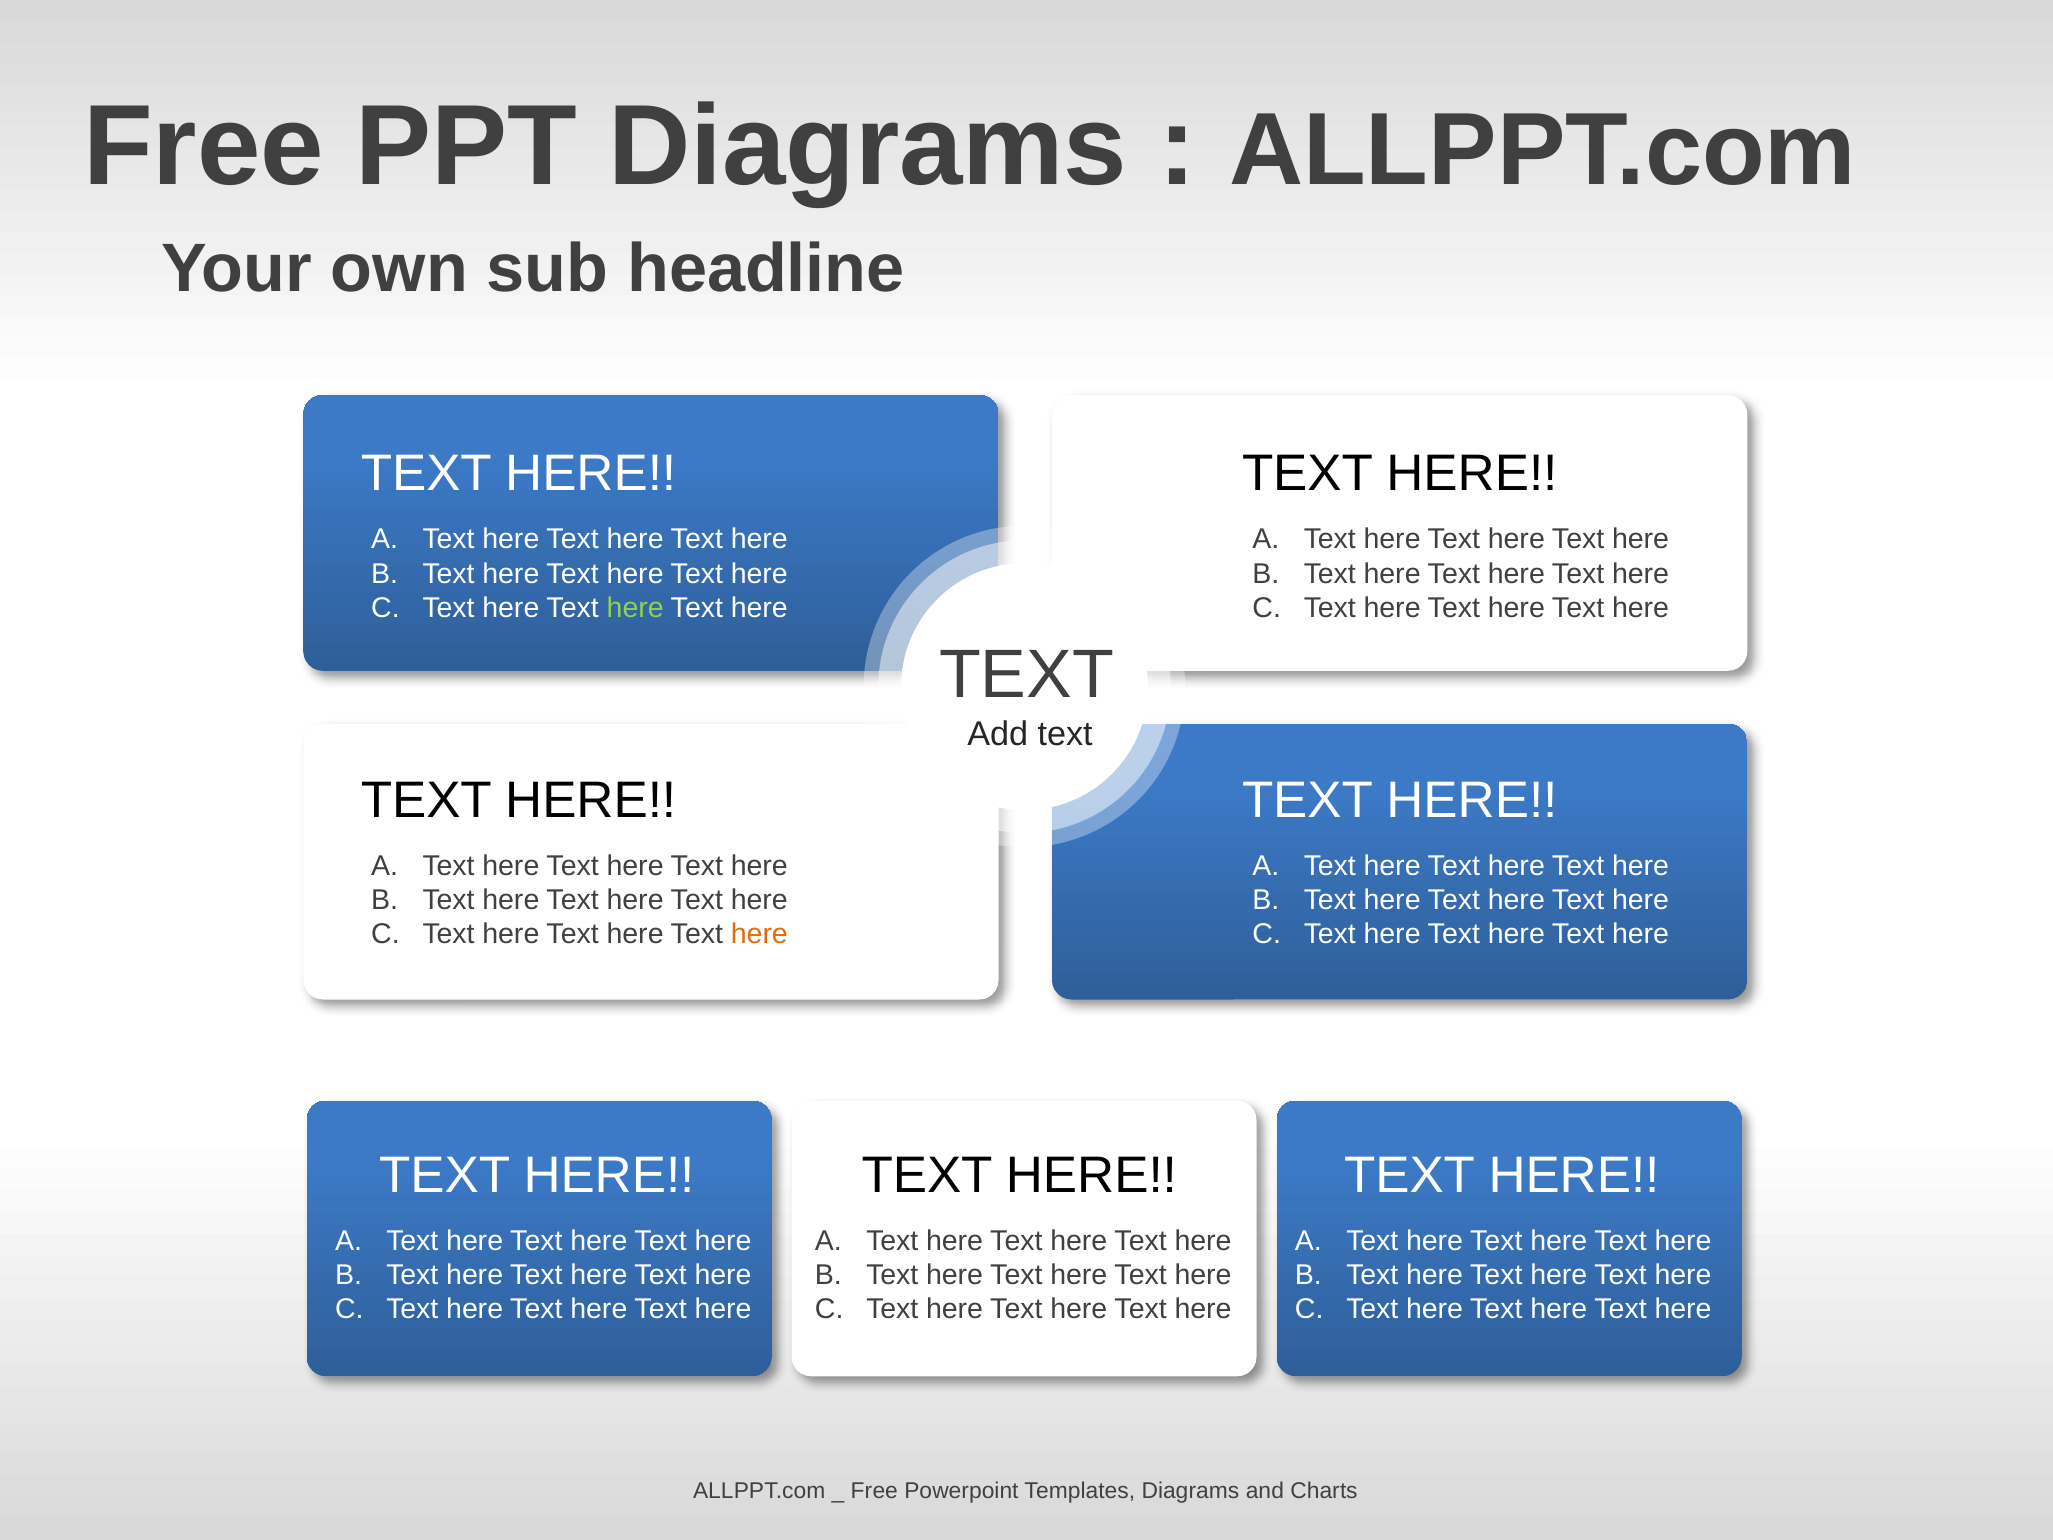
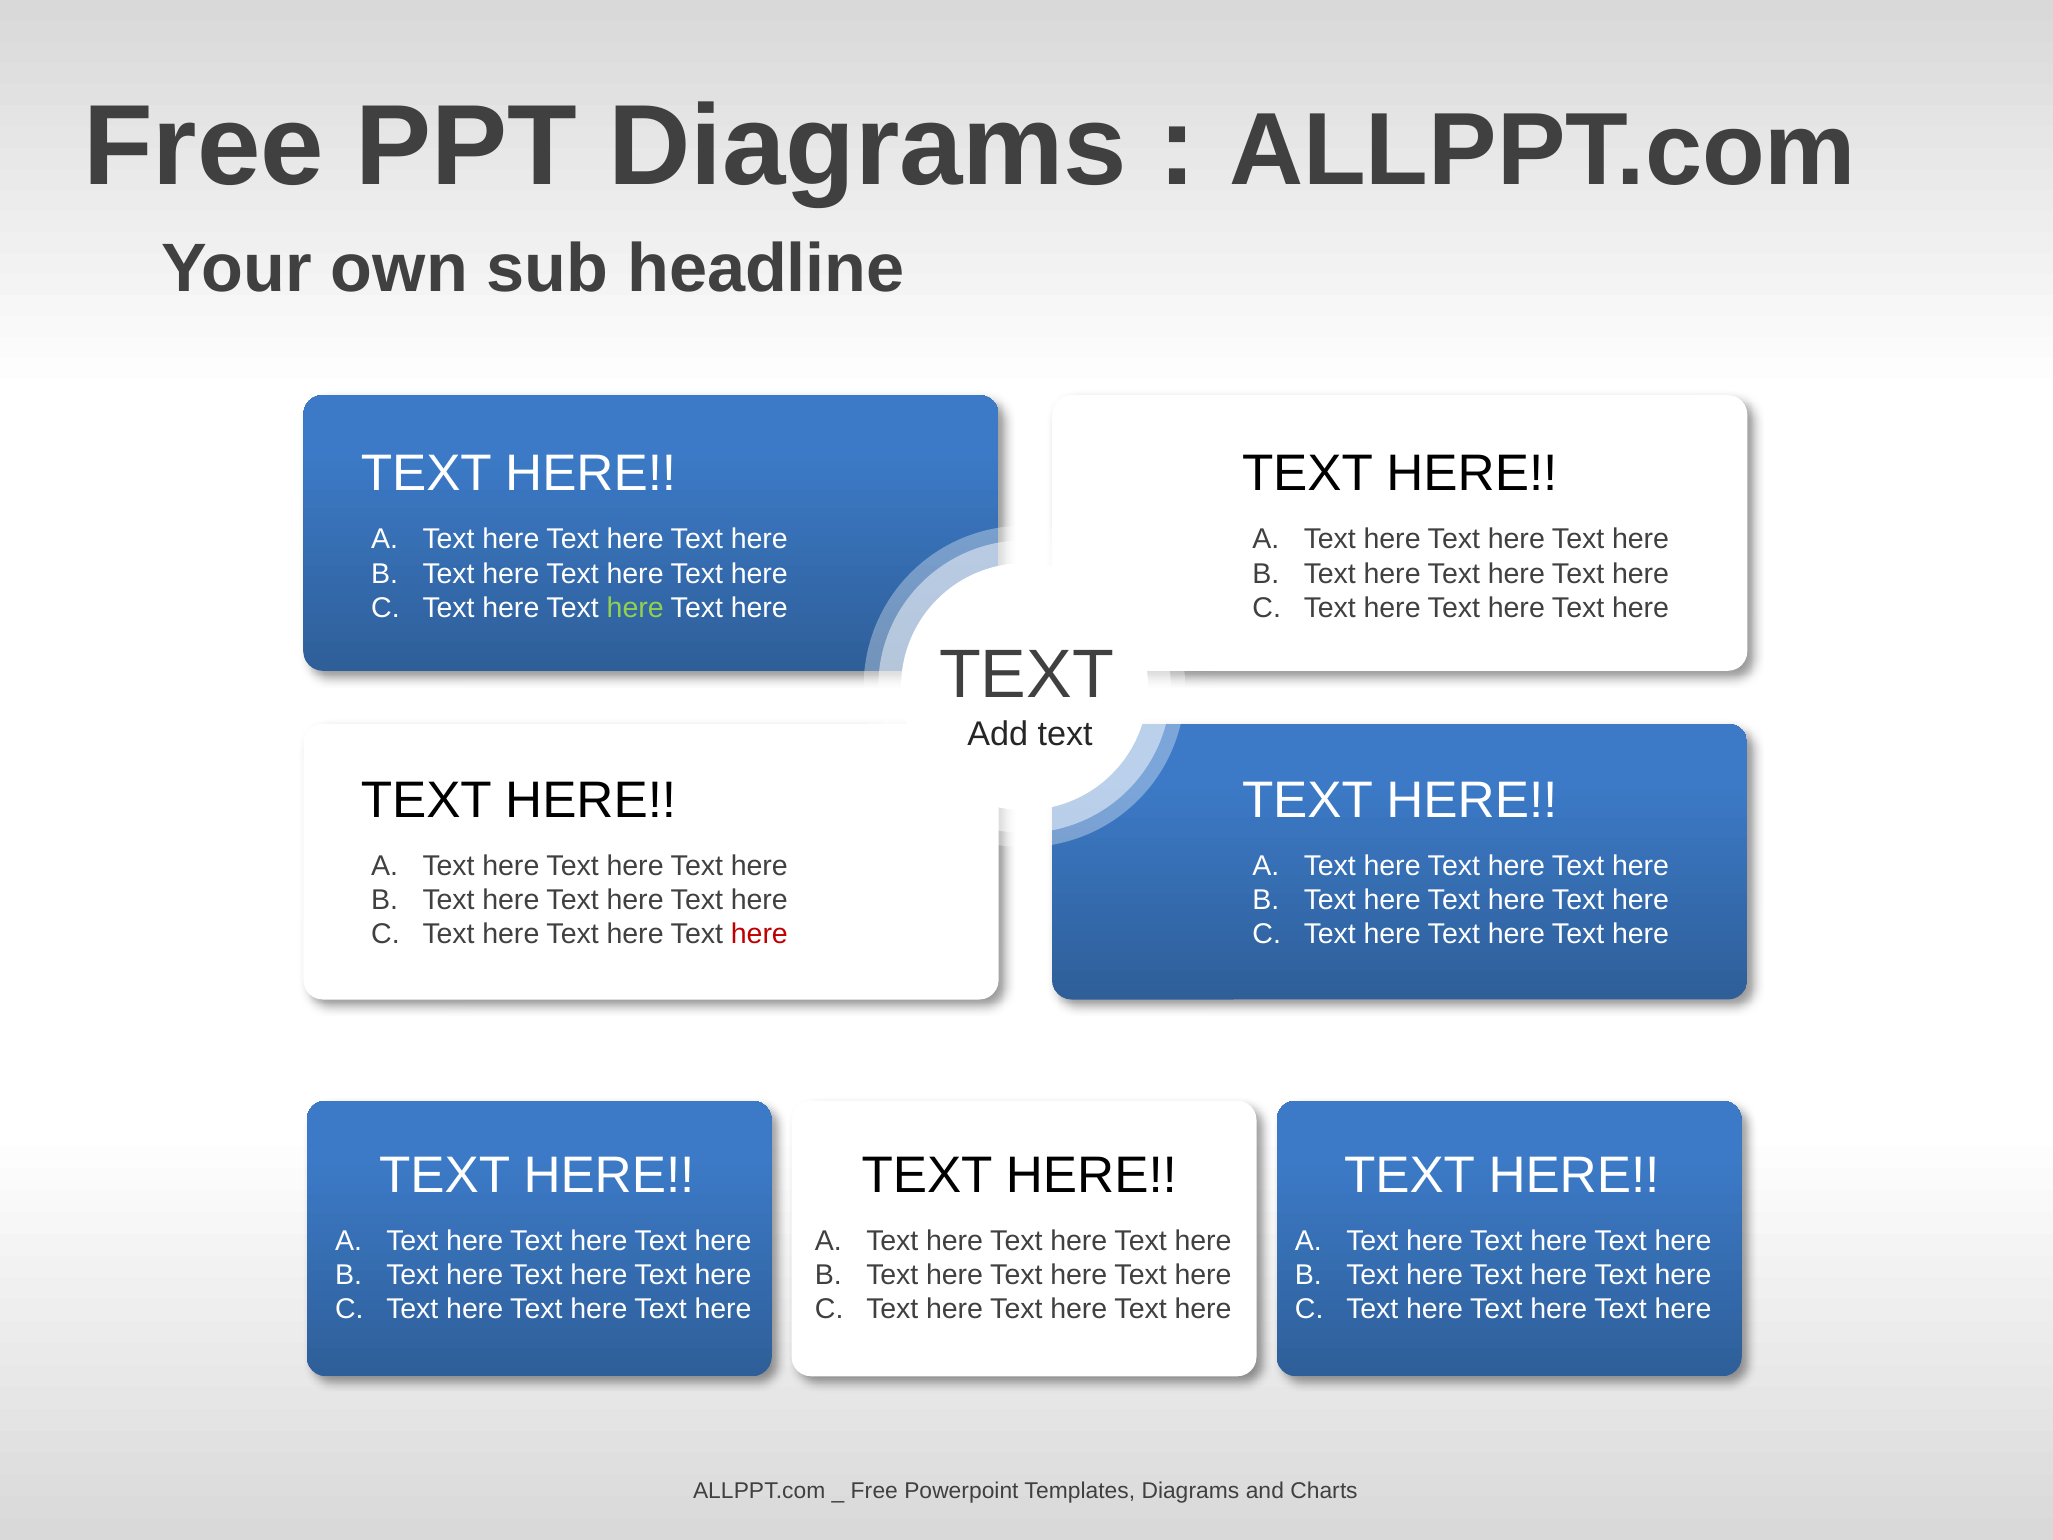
here colour: orange -> red (759, 934)
